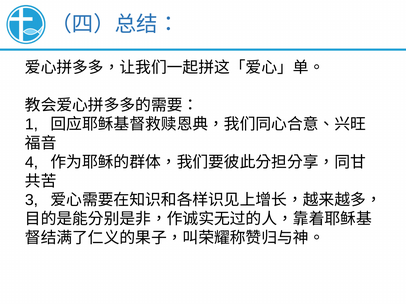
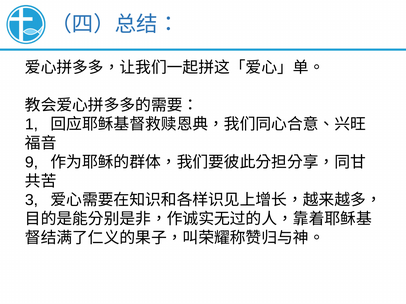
4: 4 -> 9 (31, 162)
